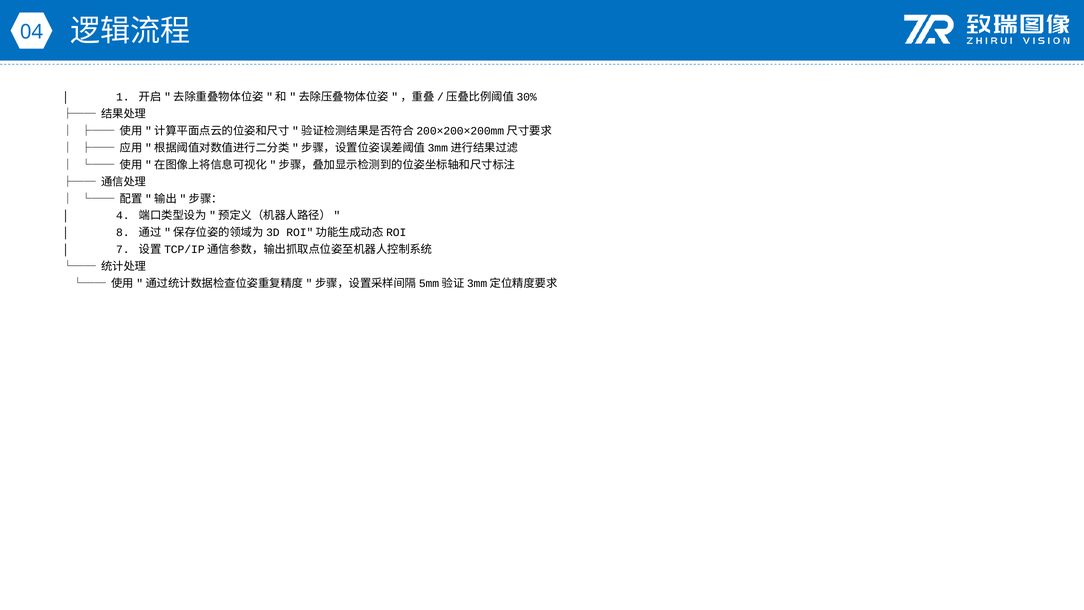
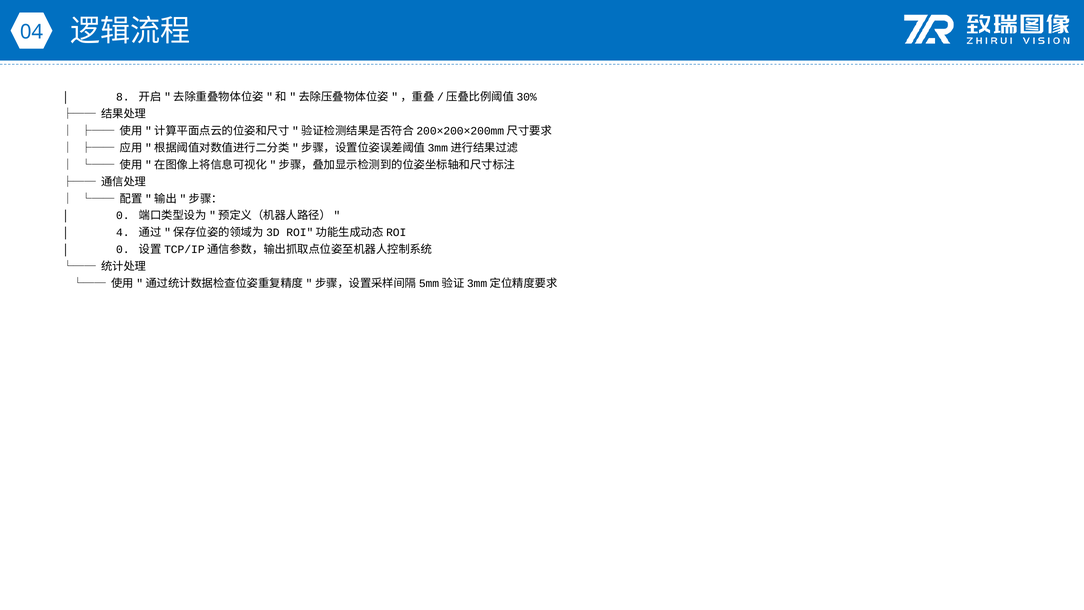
1: 1 -> 8 (123, 97)
4: 4 -> 0 (123, 216)
8: 8 -> 4 (123, 233)
7: 7 -> 0 (123, 250)
